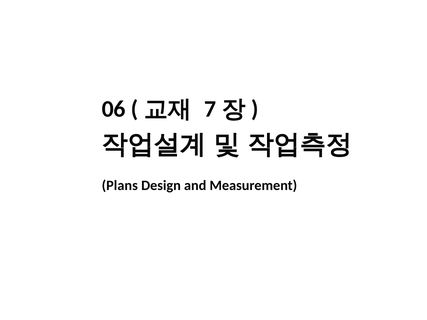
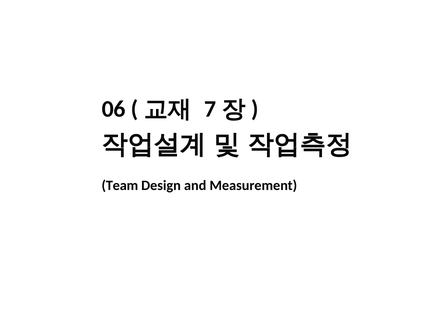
Plans: Plans -> Team (120, 186)
